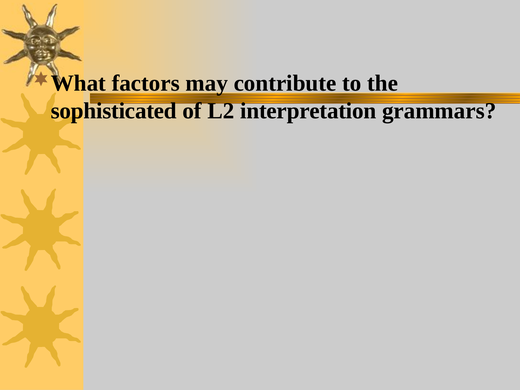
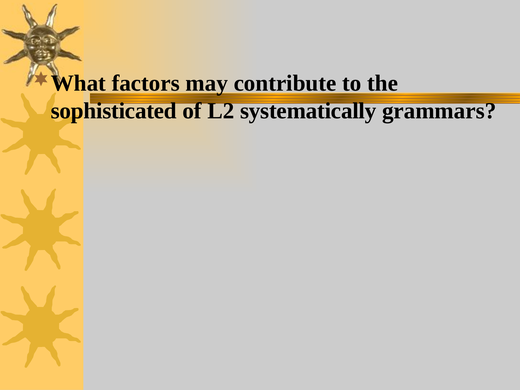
interpretation: interpretation -> systematically (308, 111)
